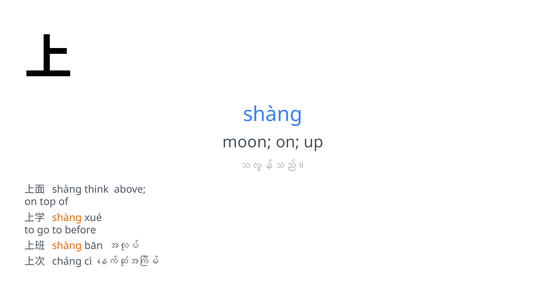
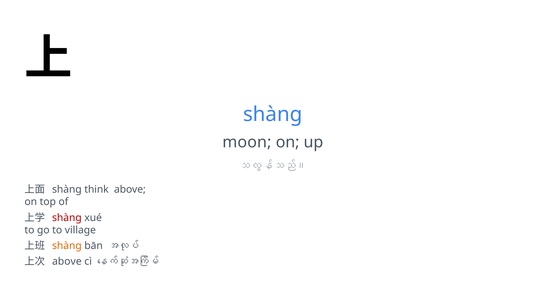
shàng colour: orange -> red (67, 217)
before: before -> village (80, 230)
cháng: cháng -> above (67, 261)
